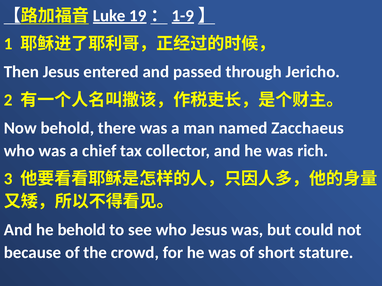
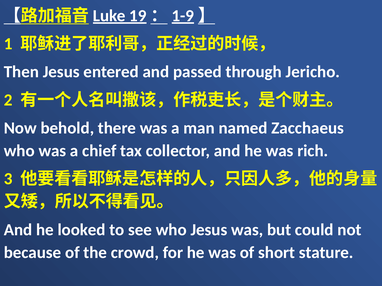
he behold: behold -> looked (82, 230)
